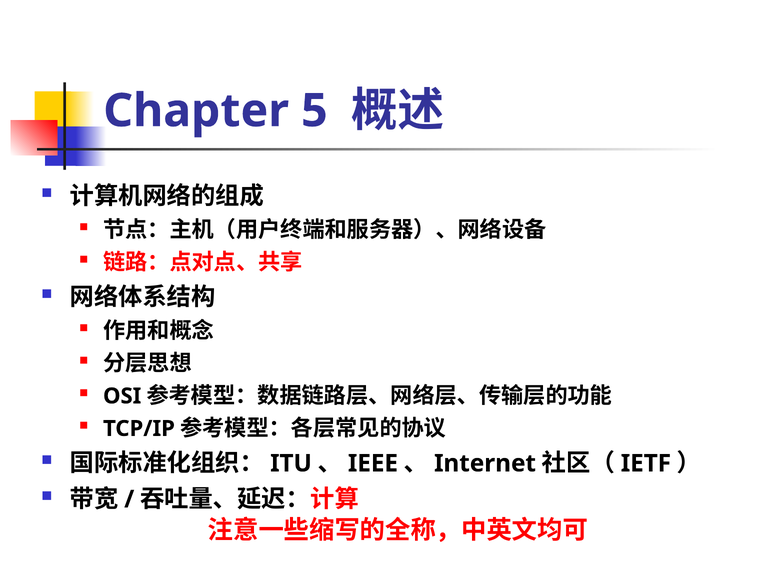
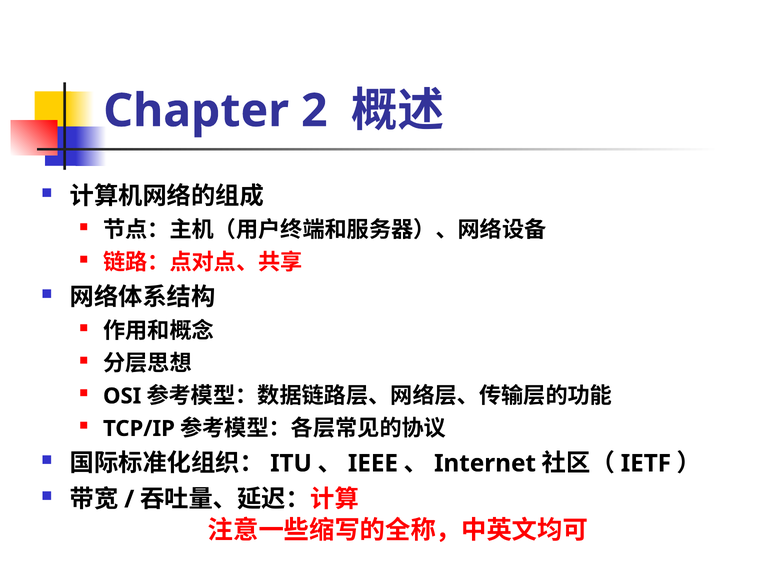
5: 5 -> 2 (314, 111)
